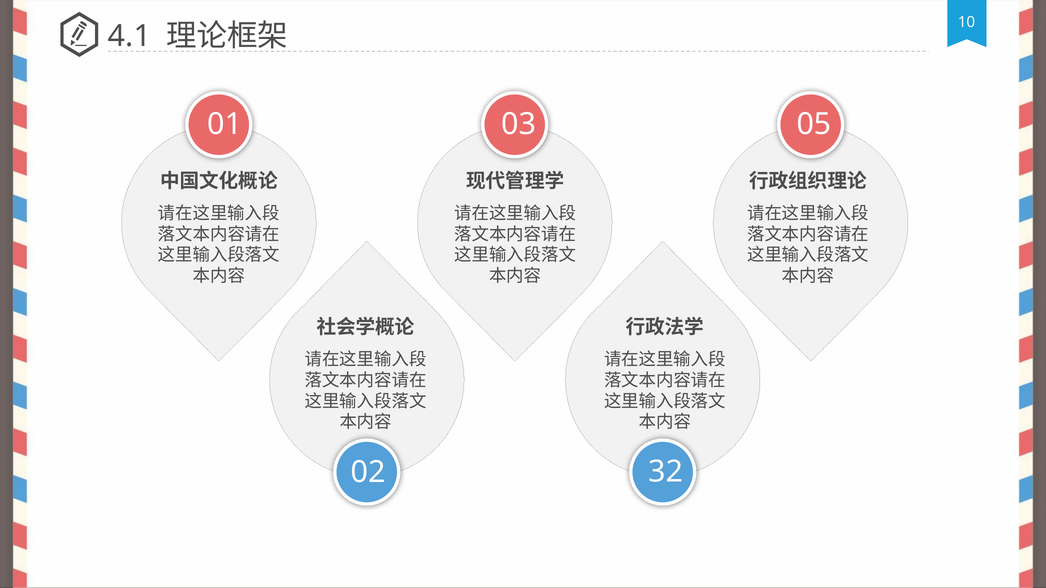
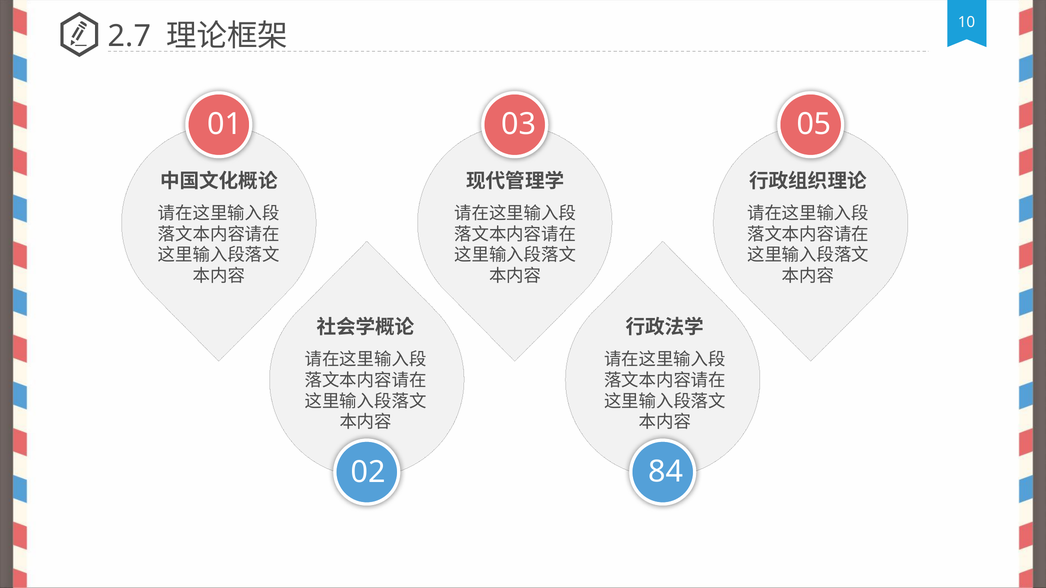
4.1: 4.1 -> 2.7 (129, 36)
32: 32 -> 84 (666, 472)
